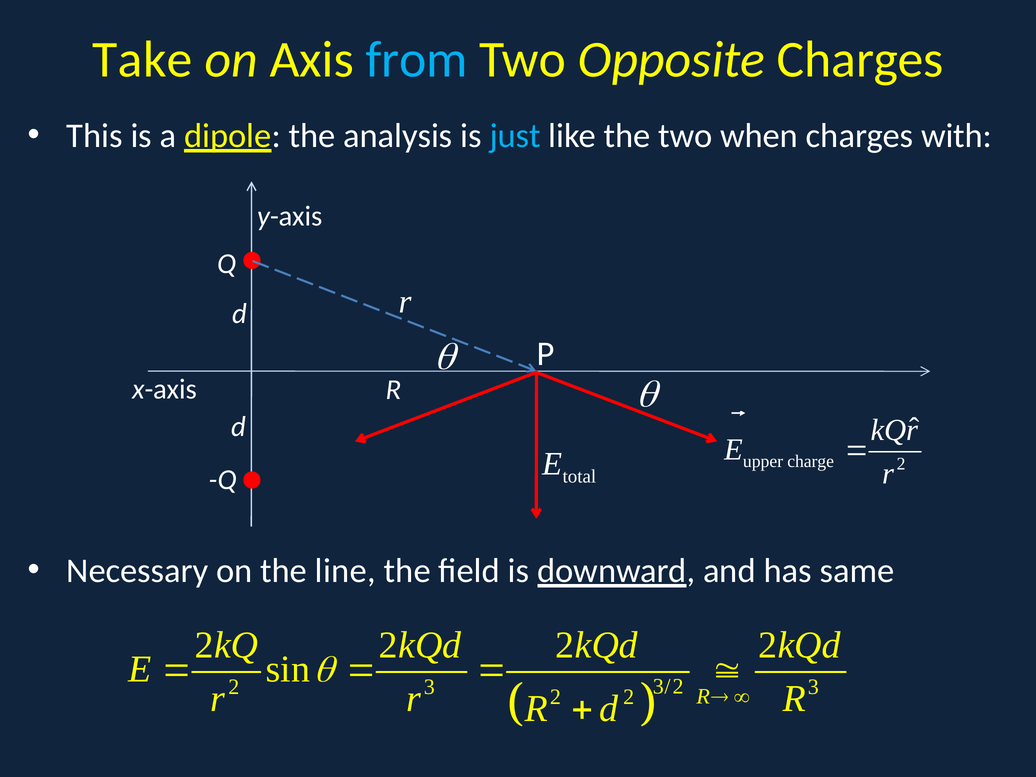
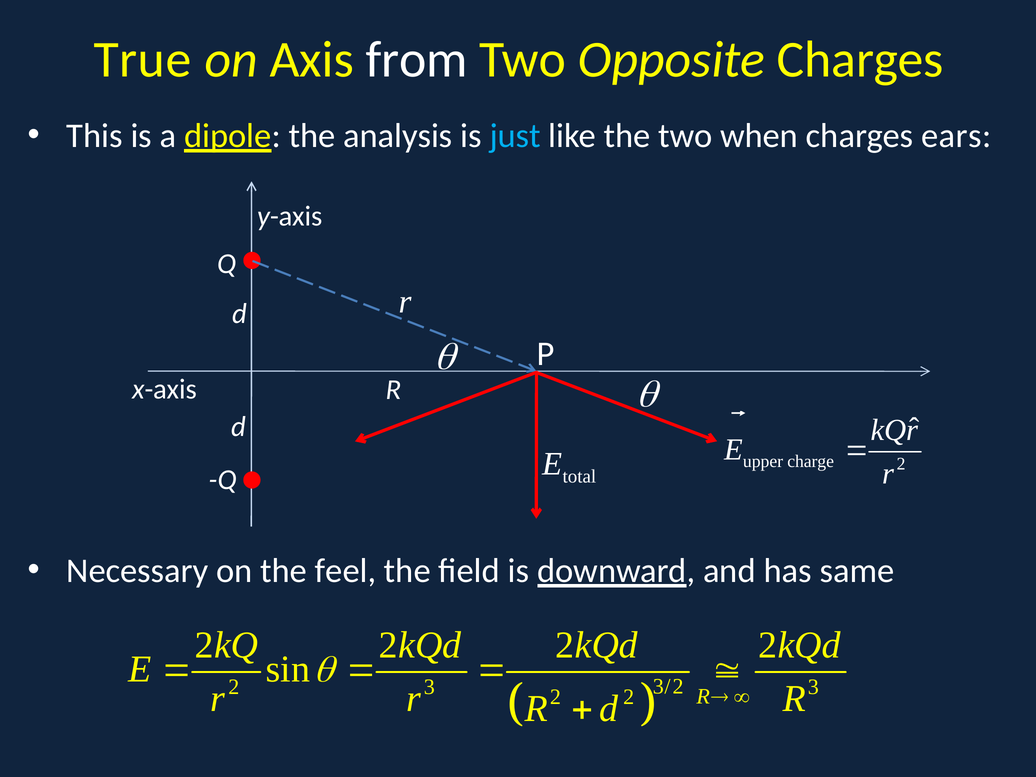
Take: Take -> True (142, 60)
from colour: light blue -> white (417, 60)
with: with -> ears (956, 136)
line: line -> feel (346, 571)
